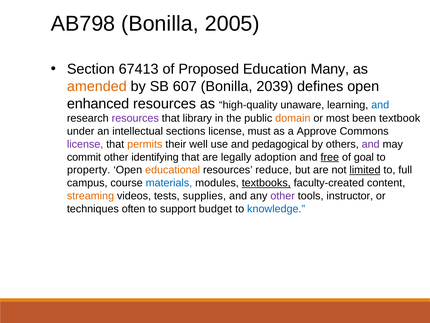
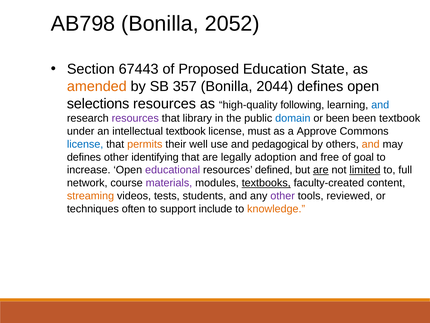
2005: 2005 -> 2052 (232, 24)
67413: 67413 -> 67443 (139, 69)
Many: Many -> State (330, 69)
607: 607 -> 357 (185, 86)
2039: 2039 -> 2044 (275, 86)
enhanced: enhanced -> selections (98, 103)
unaware: unaware -> following (302, 105)
domain colour: orange -> blue (293, 118)
or most: most -> been (338, 118)
intellectual sections: sections -> textbook (186, 131)
license colour: purple -> blue (85, 144)
and colour: purple -> orange (371, 144)
commit: commit -> defines (84, 157)
free underline: present -> none (330, 157)
property: property -> increase (89, 170)
educational colour: orange -> purple (173, 170)
reduce: reduce -> defined (274, 170)
are underline: none -> present (321, 170)
campus: campus -> network (87, 183)
materials colour: blue -> purple (169, 183)
supplies: supplies -> students (204, 196)
instructor: instructor -> reviewed (350, 196)
budget: budget -> include (216, 209)
knowledge colour: blue -> orange (276, 209)
